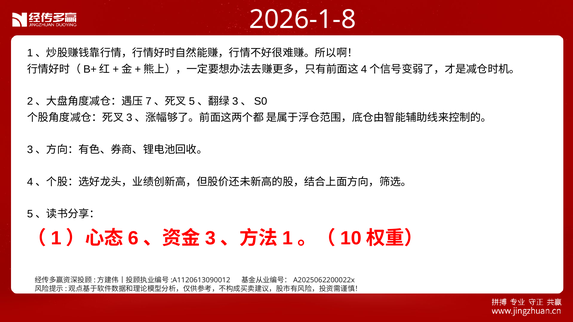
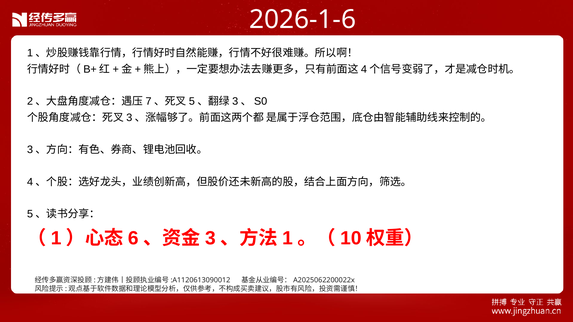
2026-1-8: 2026-1-8 -> 2026-1-6 (303, 20)
